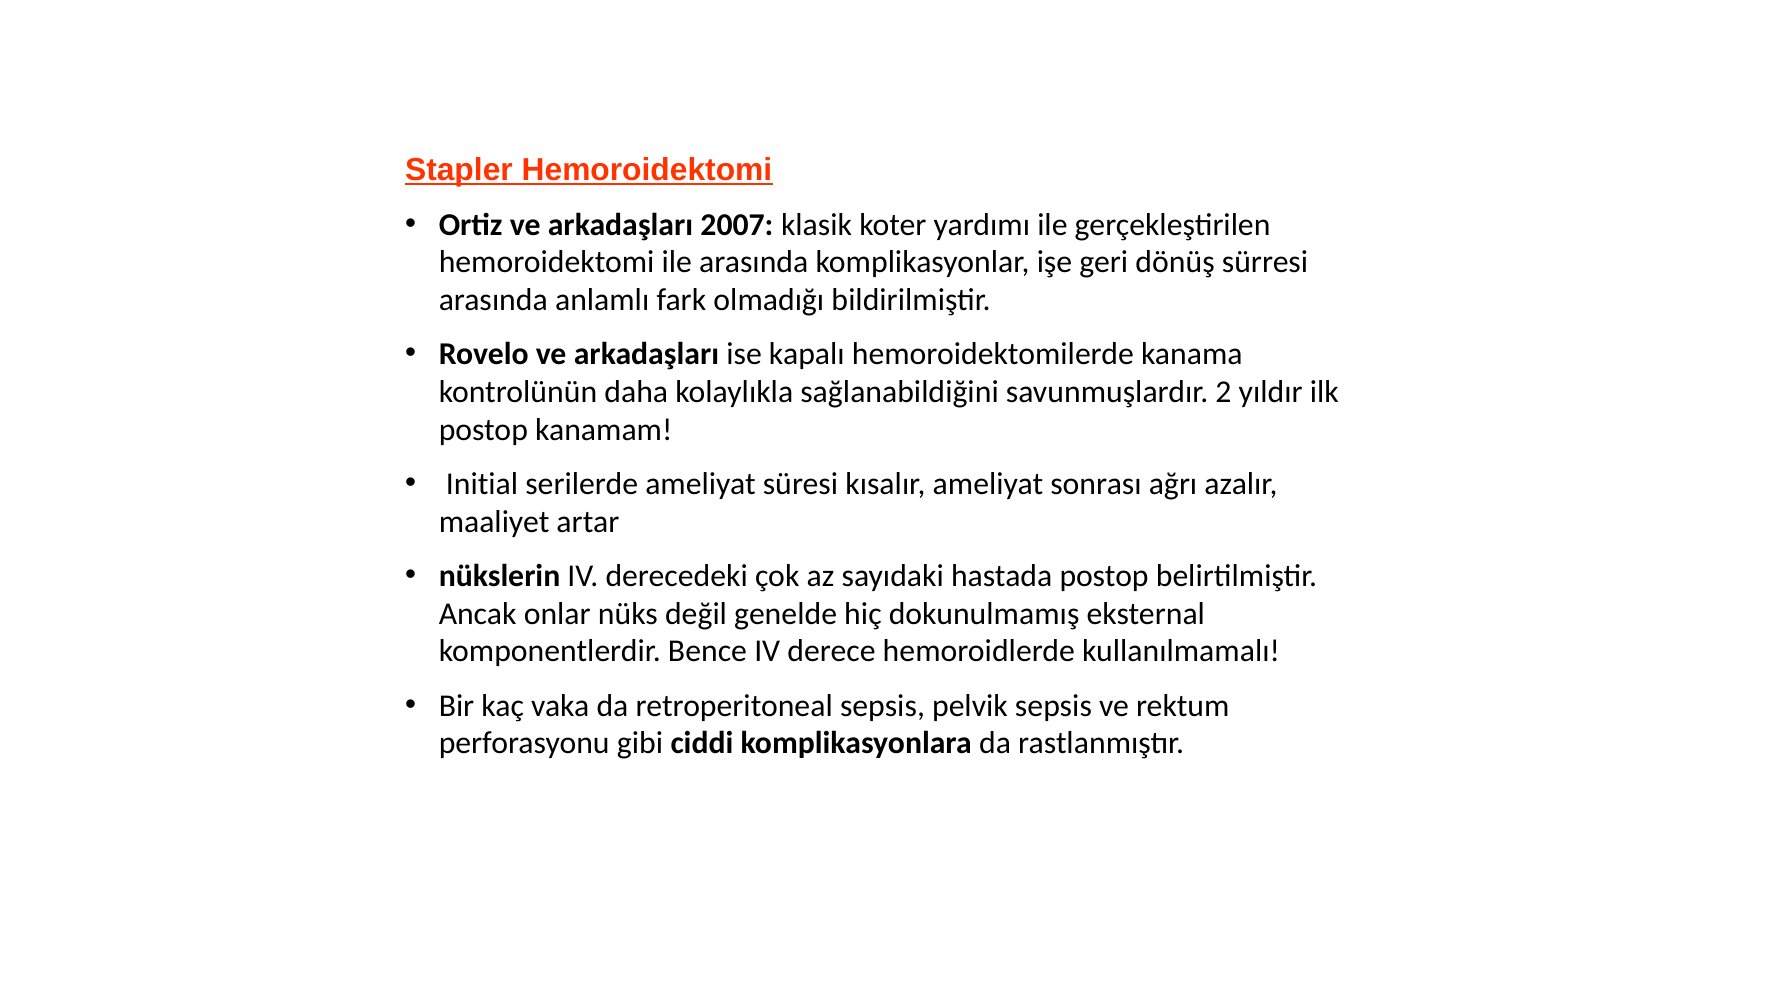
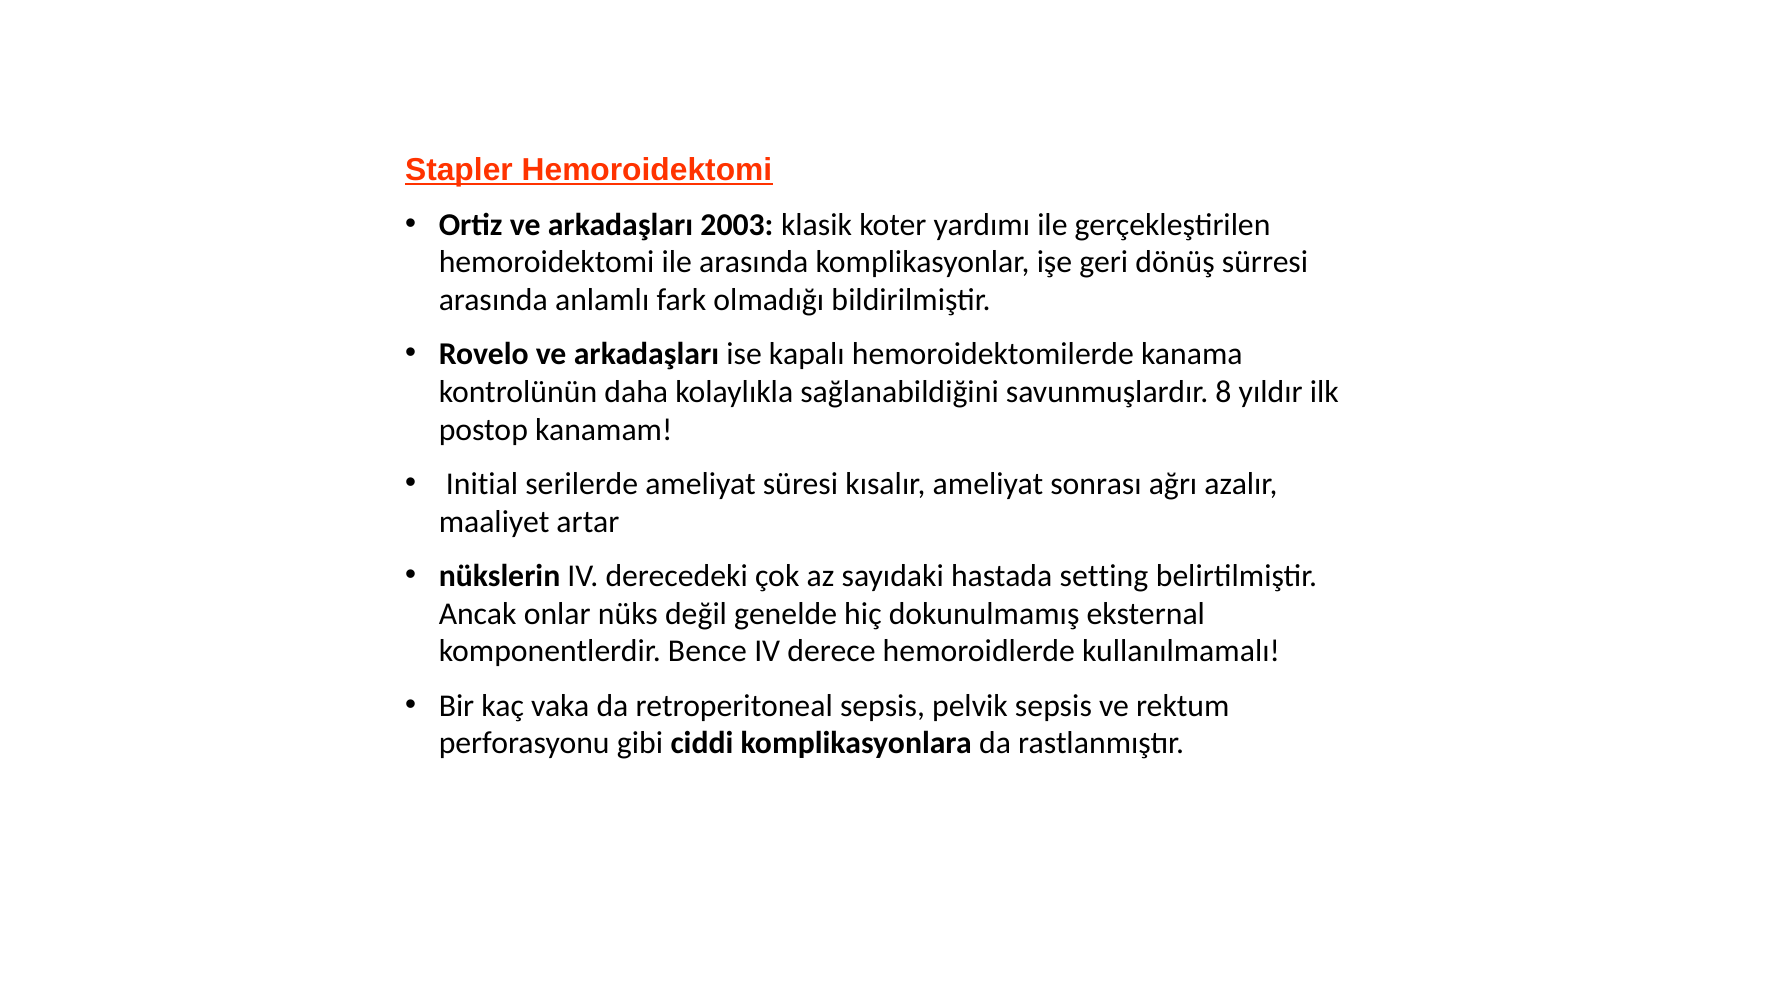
2007: 2007 -> 2003 (737, 225)
2: 2 -> 8 (1223, 392)
hastada postop: postop -> setting (1104, 576)
